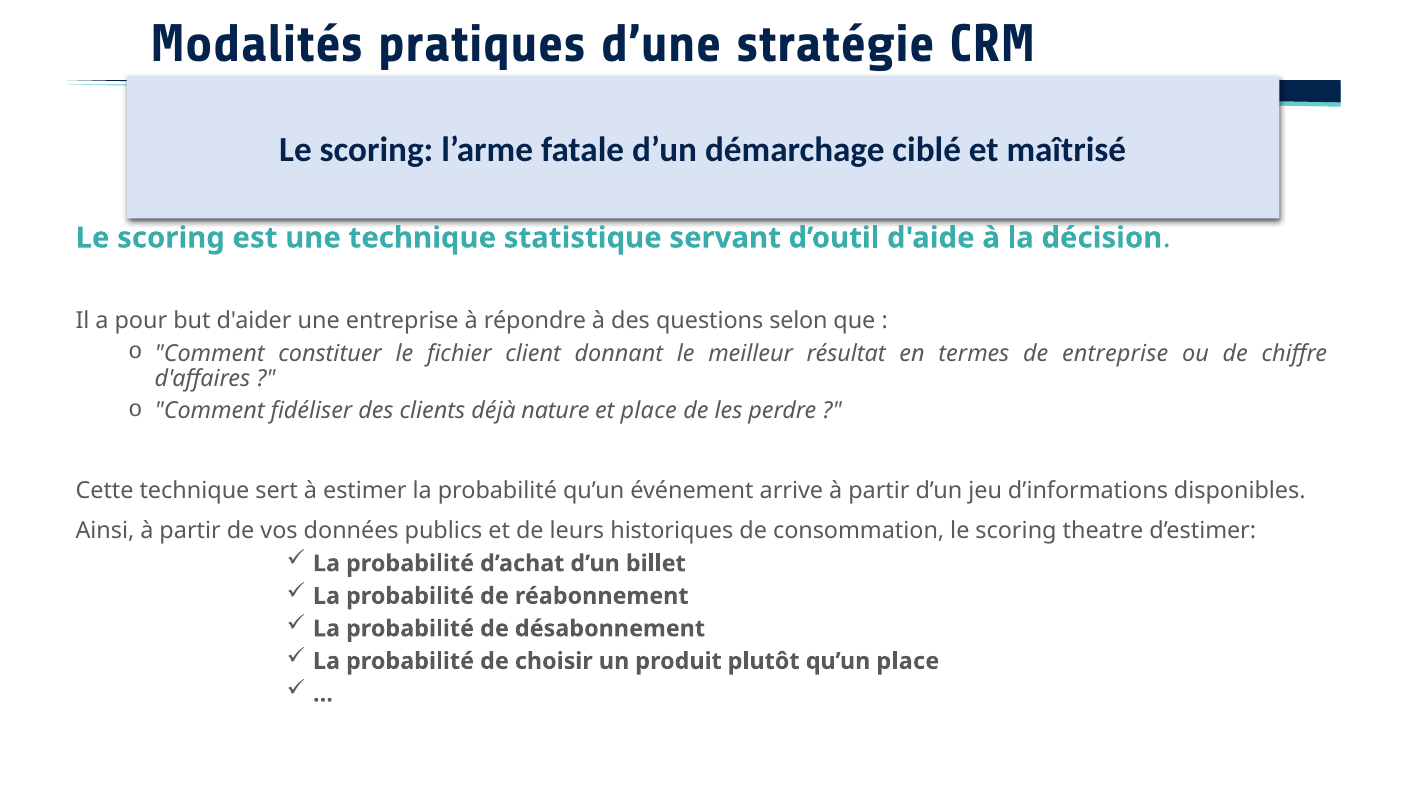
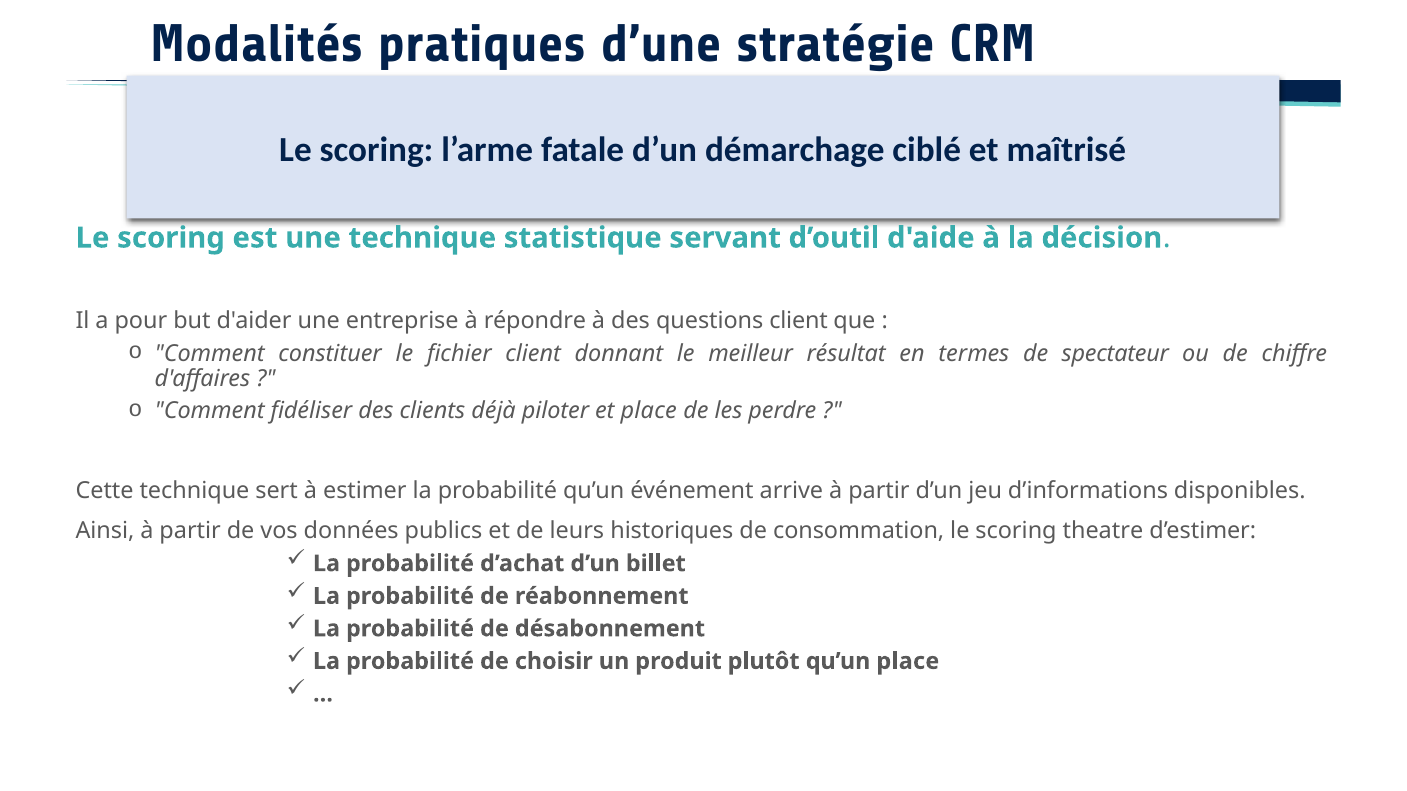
questions selon: selon -> client (799, 321)
de entreprise: entreprise -> spectateur (1115, 354)
nature: nature -> piloter (555, 411)
